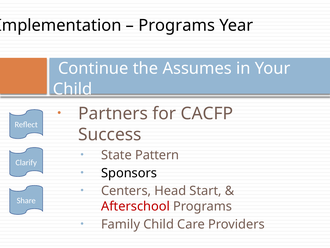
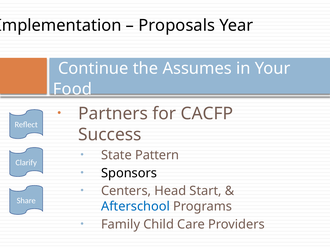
Programs: Programs -> Proposals (177, 25)
Child: Child -> Food (72, 89)
Afterschool colour: red -> blue (136, 206)
